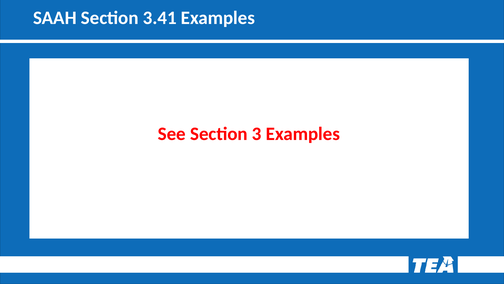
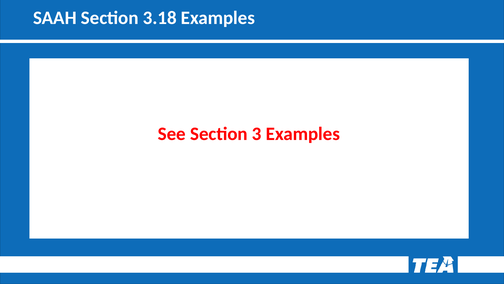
3.41: 3.41 -> 3.18 (160, 18)
